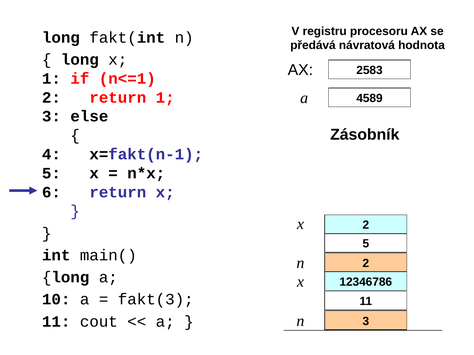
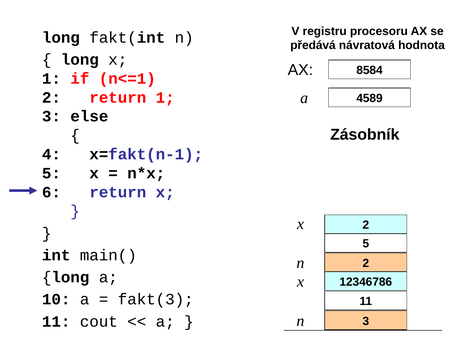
2583: 2583 -> 8584 (370, 70)
